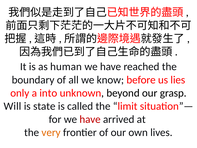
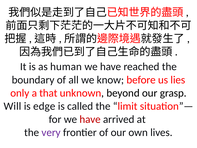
into: into -> that (48, 93)
state: state -> edge (44, 106)
very colour: orange -> purple (51, 132)
